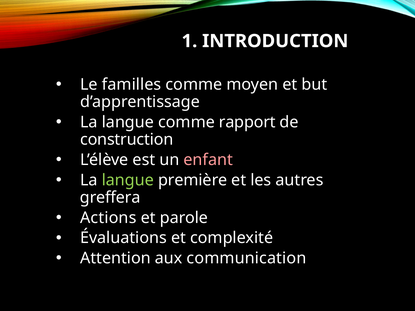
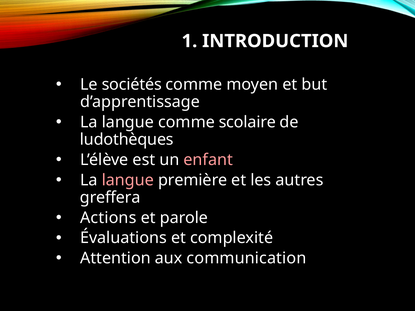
familles: familles -> sociétés (132, 85)
rapport: rapport -> scolaire (247, 122)
construction: construction -> ludothèques (127, 140)
langue colour: light green -> pink (128, 180)
